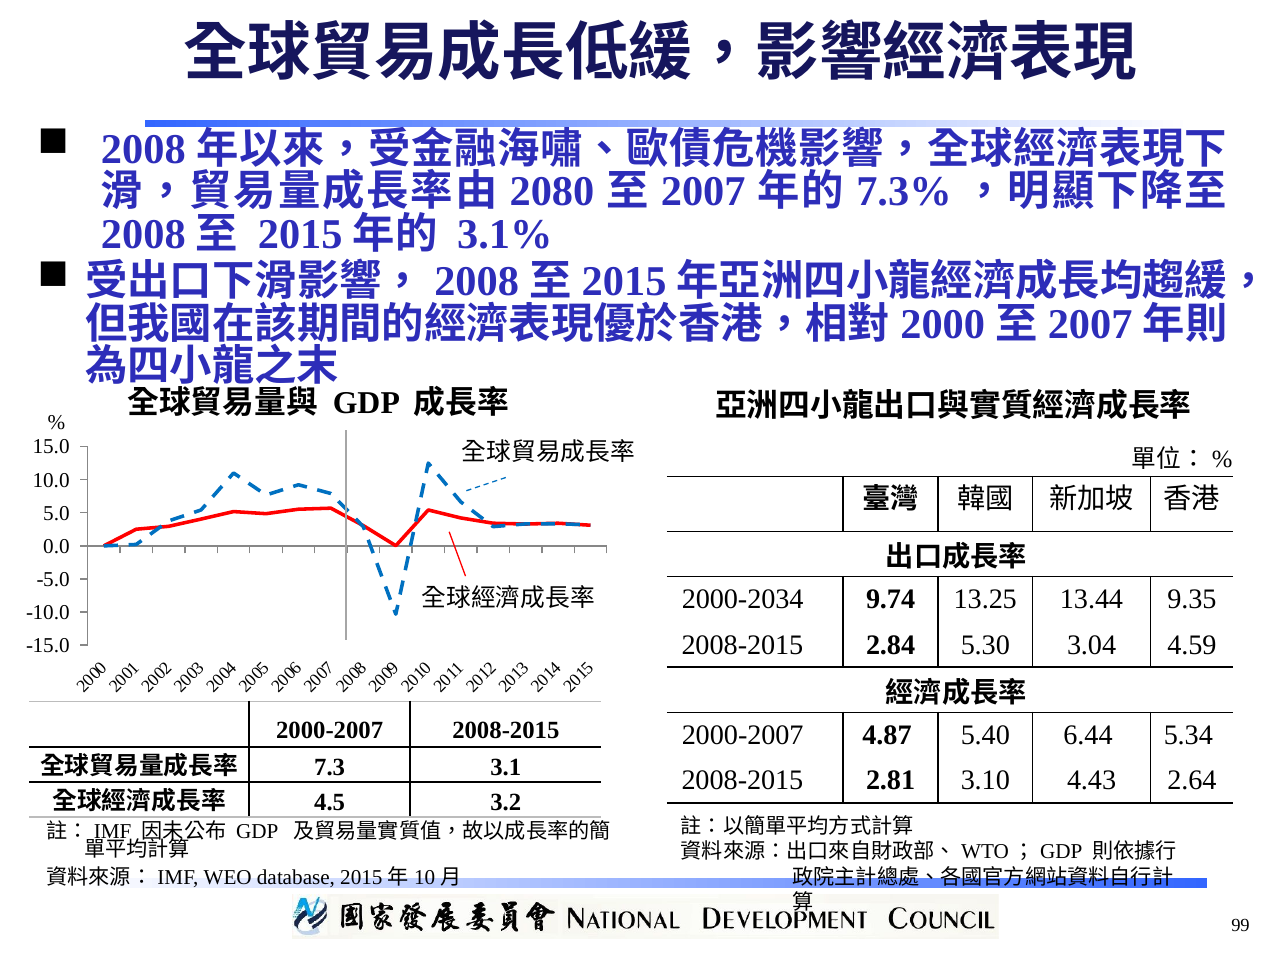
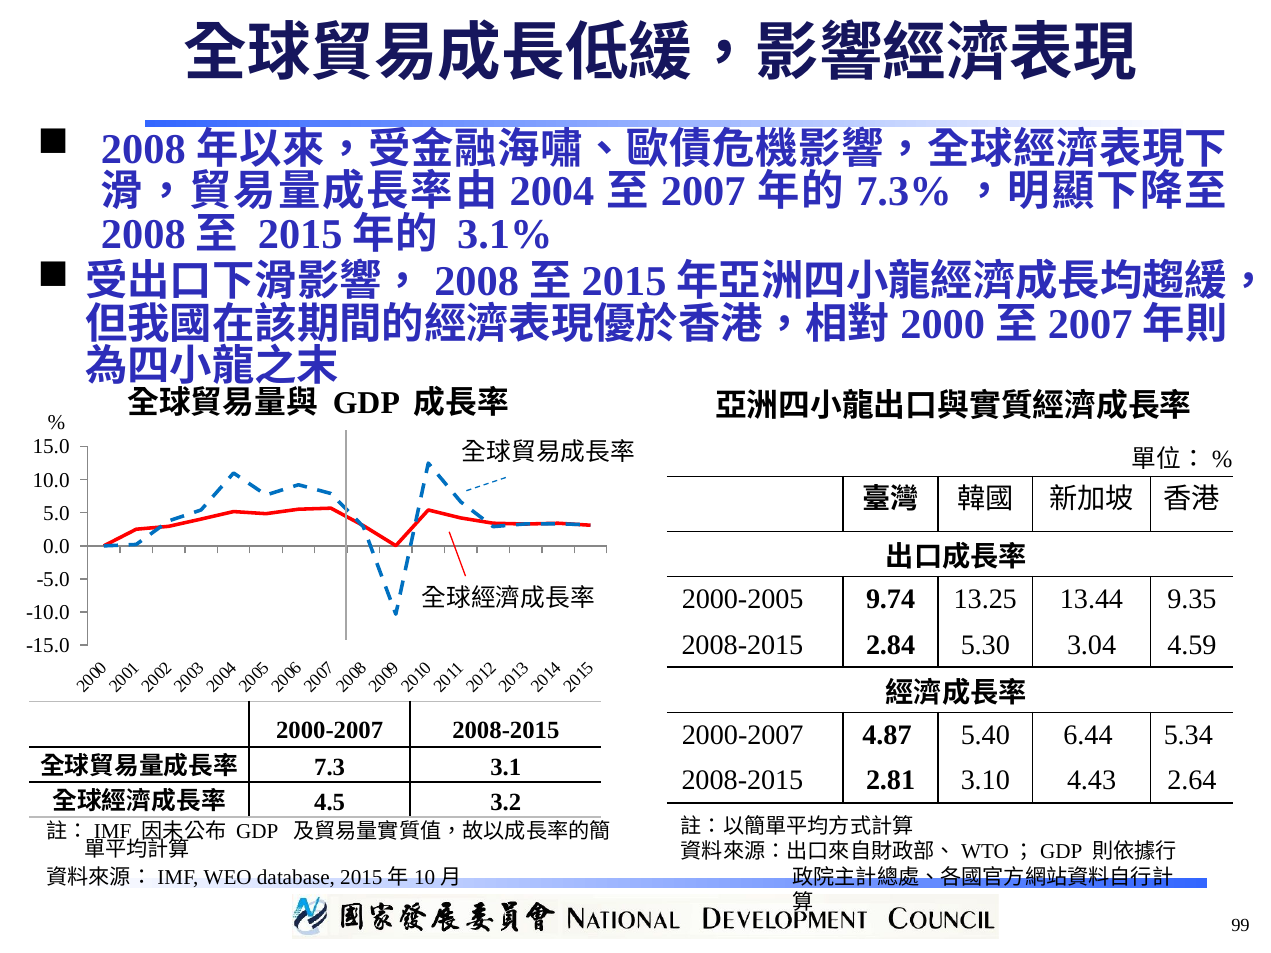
2080: 2080 -> 2004 (552, 192)
2000-2034: 2000-2034 -> 2000-2005 (743, 600)
